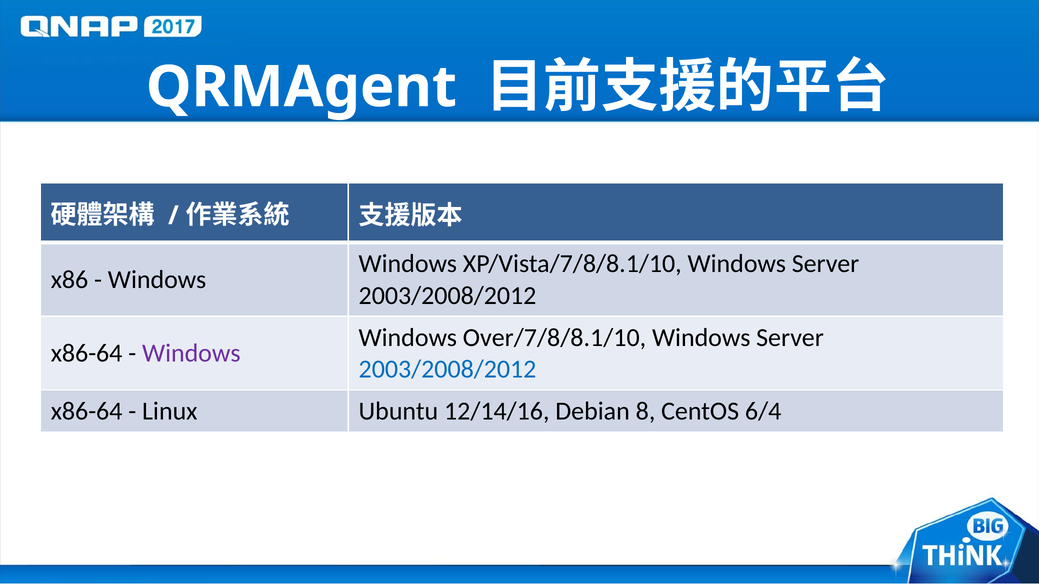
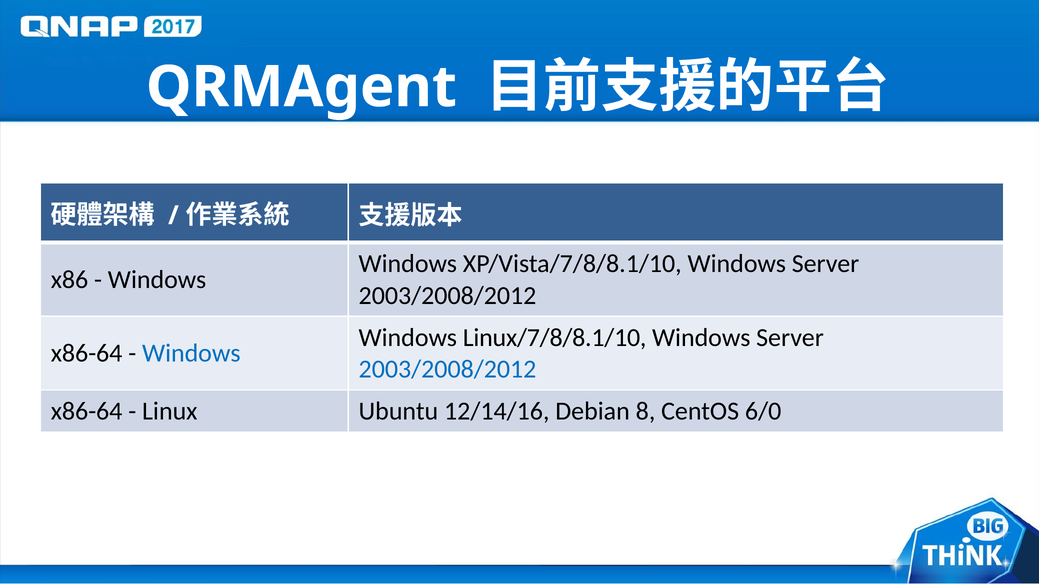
Over/7/8/8.1/10: Over/7/8/8.1/10 -> Linux/7/8/8.1/10 (555, 338)
Windows colour: purple -> blue (191, 354)
6/4: 6/4 -> 6/0 (763, 412)
